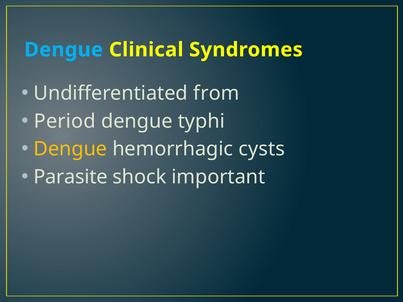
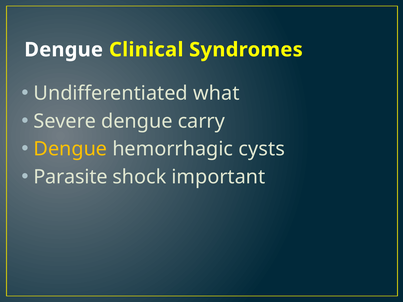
Dengue colour: light blue -> white (64, 50)
from: from -> what (216, 93)
Period: Period -> Severe (65, 121)
typhi: typhi -> carry (201, 121)
